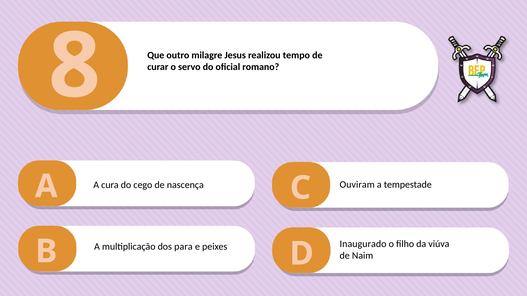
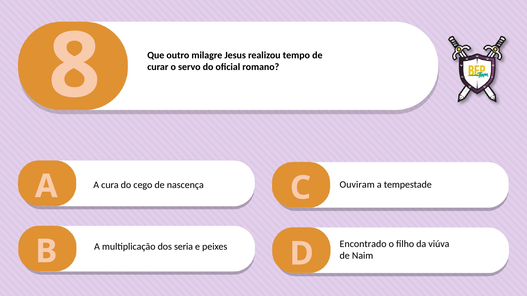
Inaugurado: Inaugurado -> Encontrado (363, 244)
para: para -> seria (184, 247)
